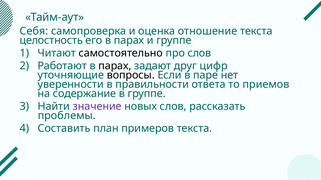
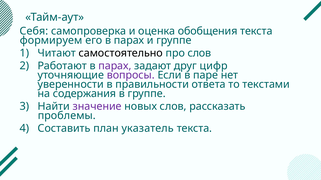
отношение: отношение -> обобщения (208, 31)
целостность: целостность -> формируем (51, 40)
парах colour: black -> purple (115, 66)
вопросы colour: black -> purple (131, 75)
приемов: приемов -> текстами (266, 85)
содержание: содержание -> содержания (85, 94)
примеров: примеров -> указатель (148, 129)
